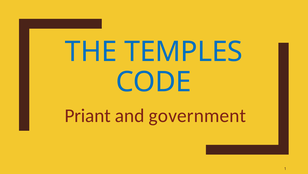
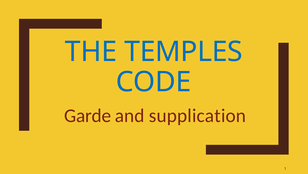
Priant: Priant -> Garde (88, 115)
government: government -> supplication (197, 115)
